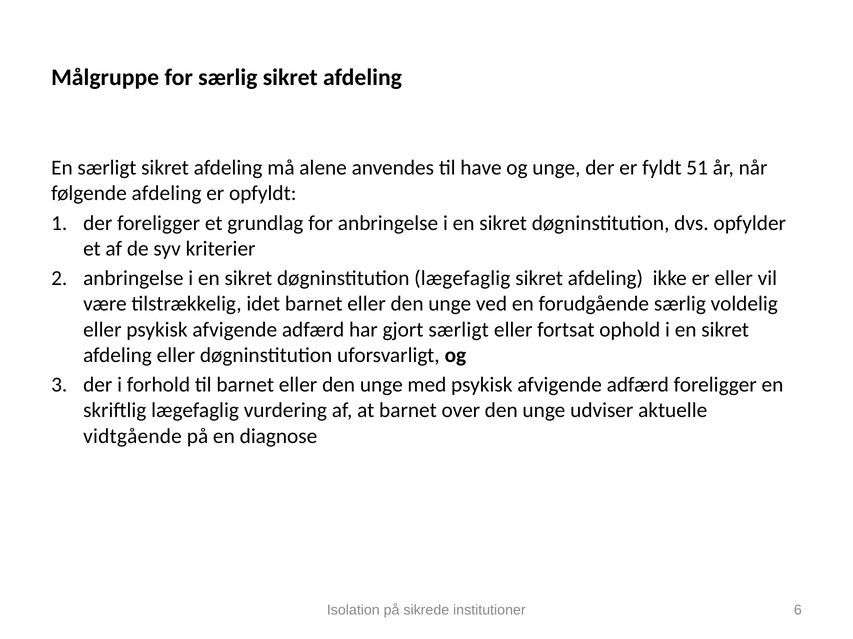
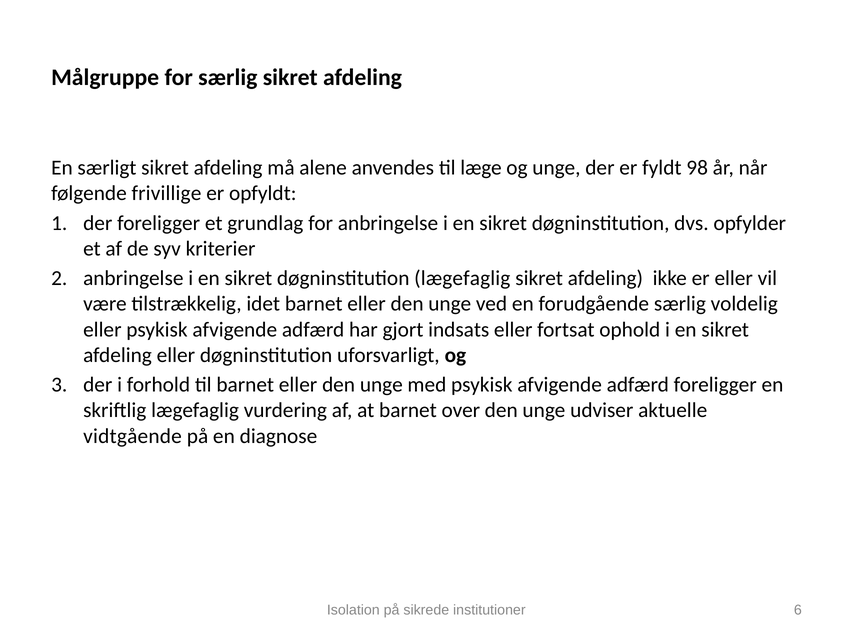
have: have -> læge (481, 168)
51: 51 -> 98 (697, 168)
følgende afdeling: afdeling -> frivillige (166, 193)
gjort særligt: særligt -> indsats (459, 330)
